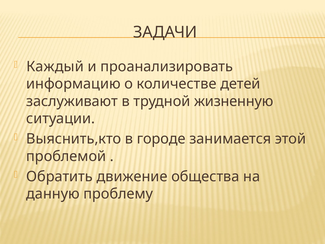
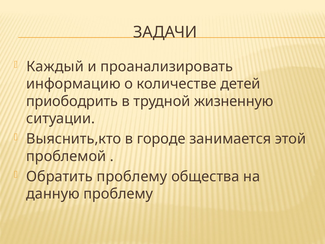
заслуживают: заслуживают -> приободрить (72, 101)
Обратить движение: движение -> проблему (132, 176)
